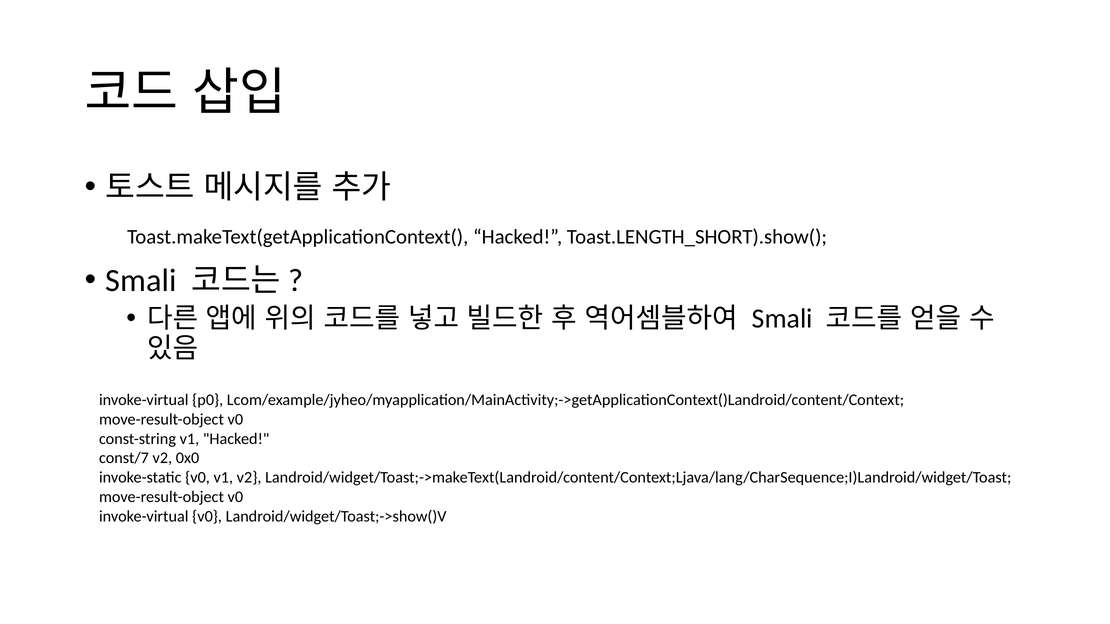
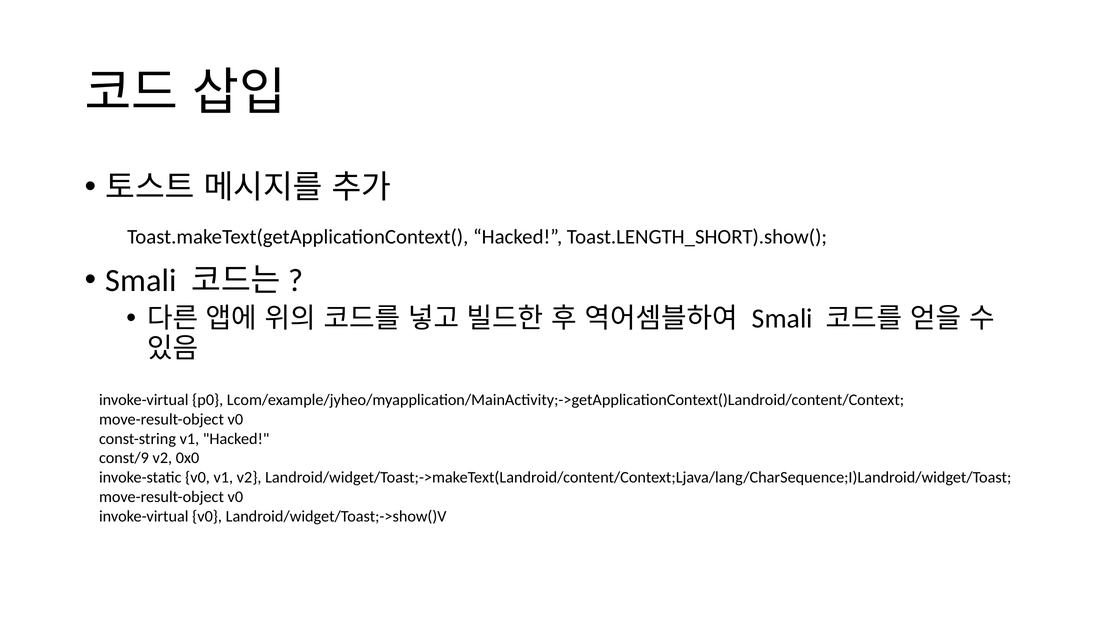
const/7: const/7 -> const/9 (124, 458)
